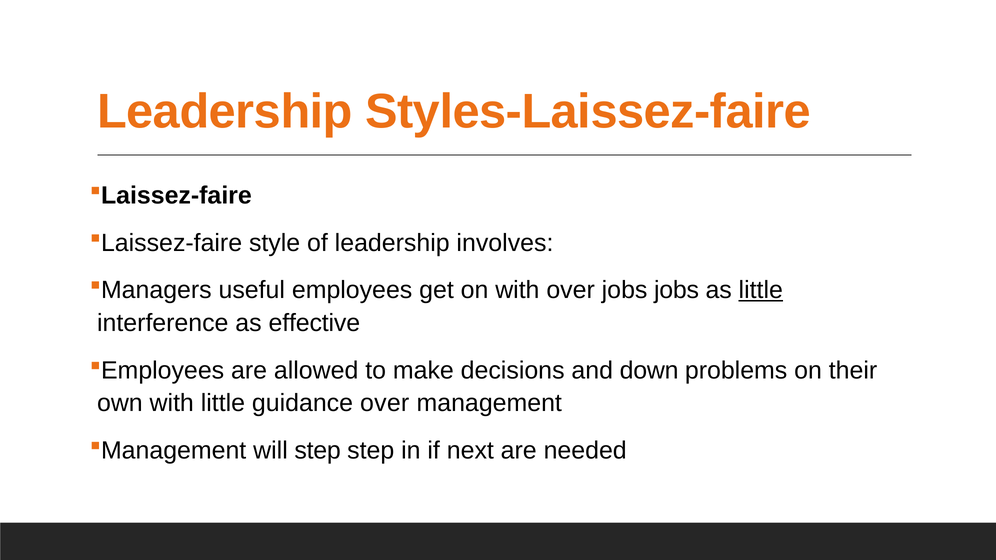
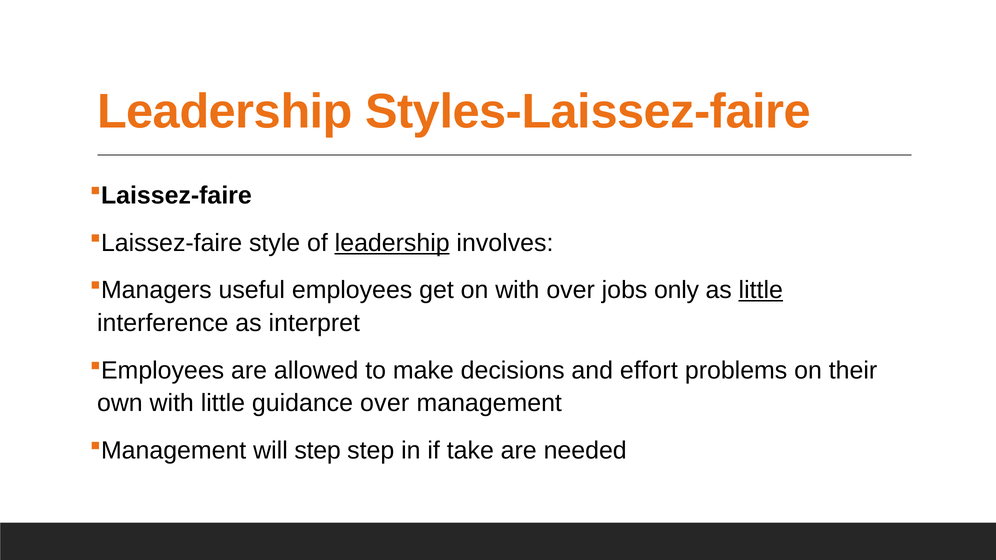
leadership underline: none -> present (392, 243)
jobs jobs: jobs -> only (677, 290)
effective: effective -> interpret (314, 323)
down: down -> effort (649, 371)
next: next -> take (470, 451)
